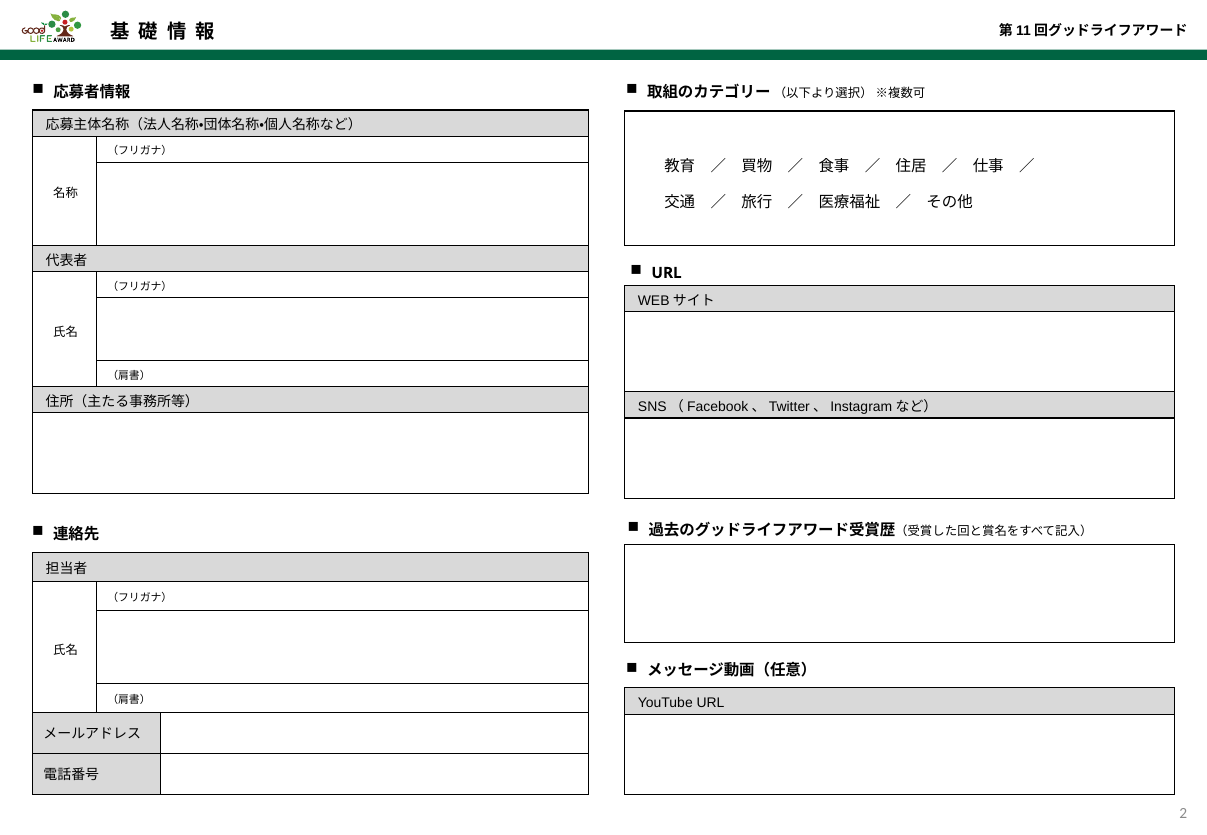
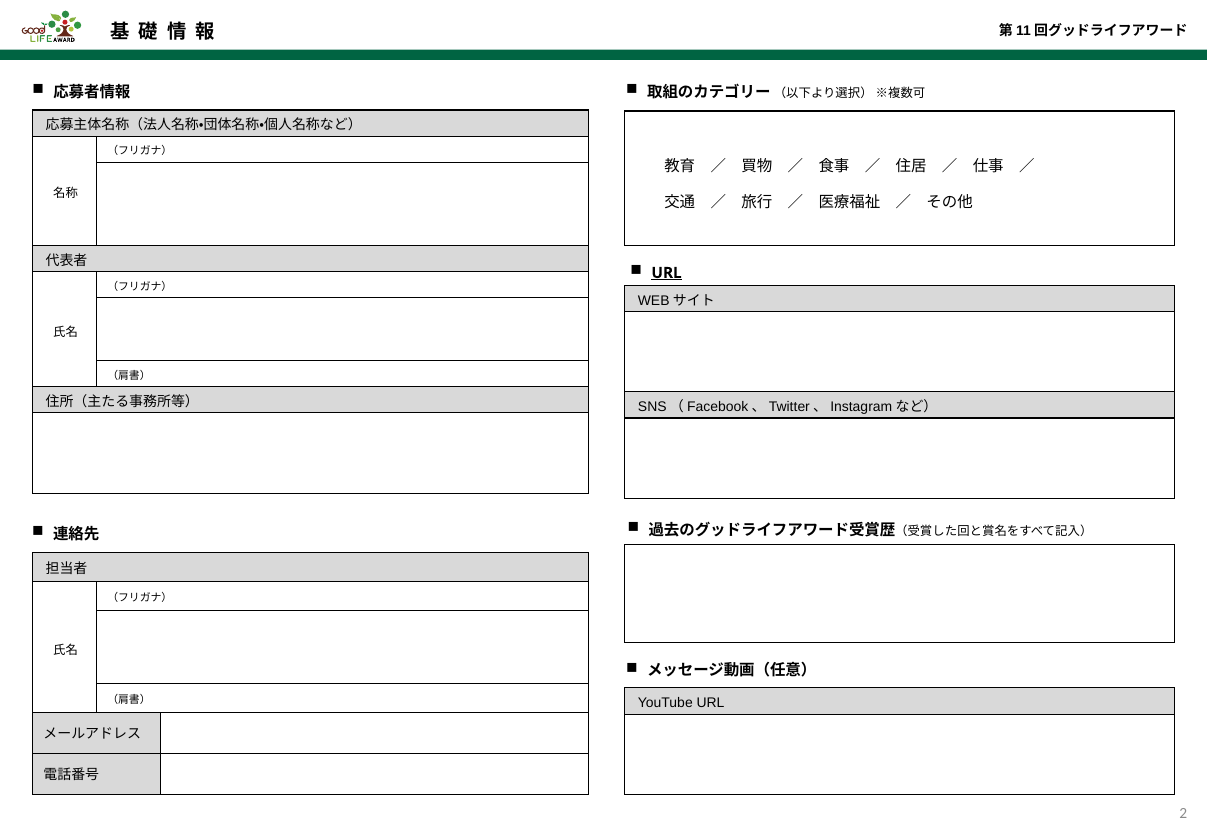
URL underline: none -> present (666, 273)
